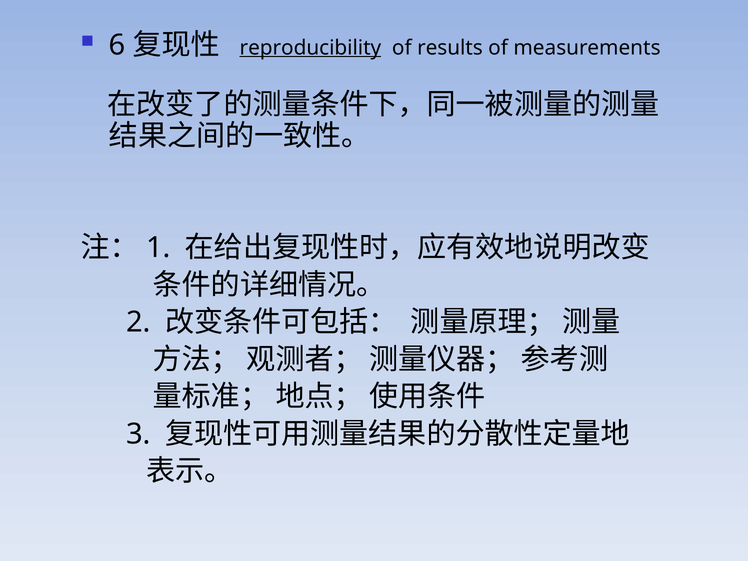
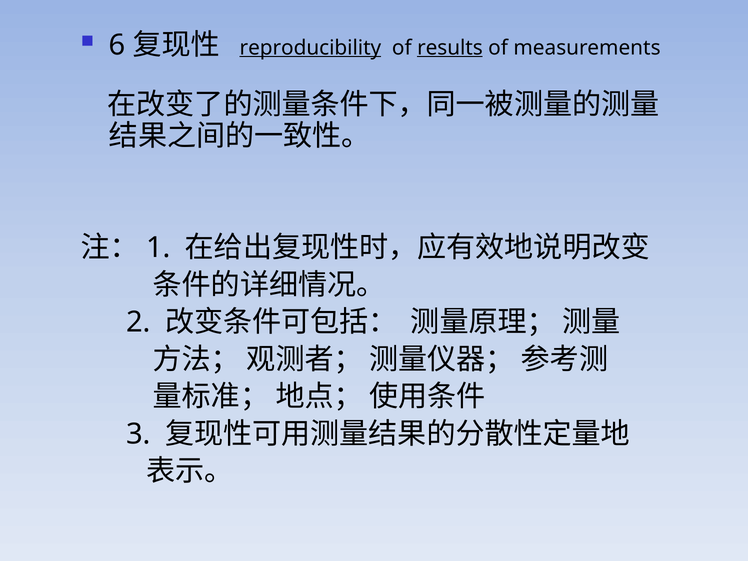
results underline: none -> present (450, 48)
